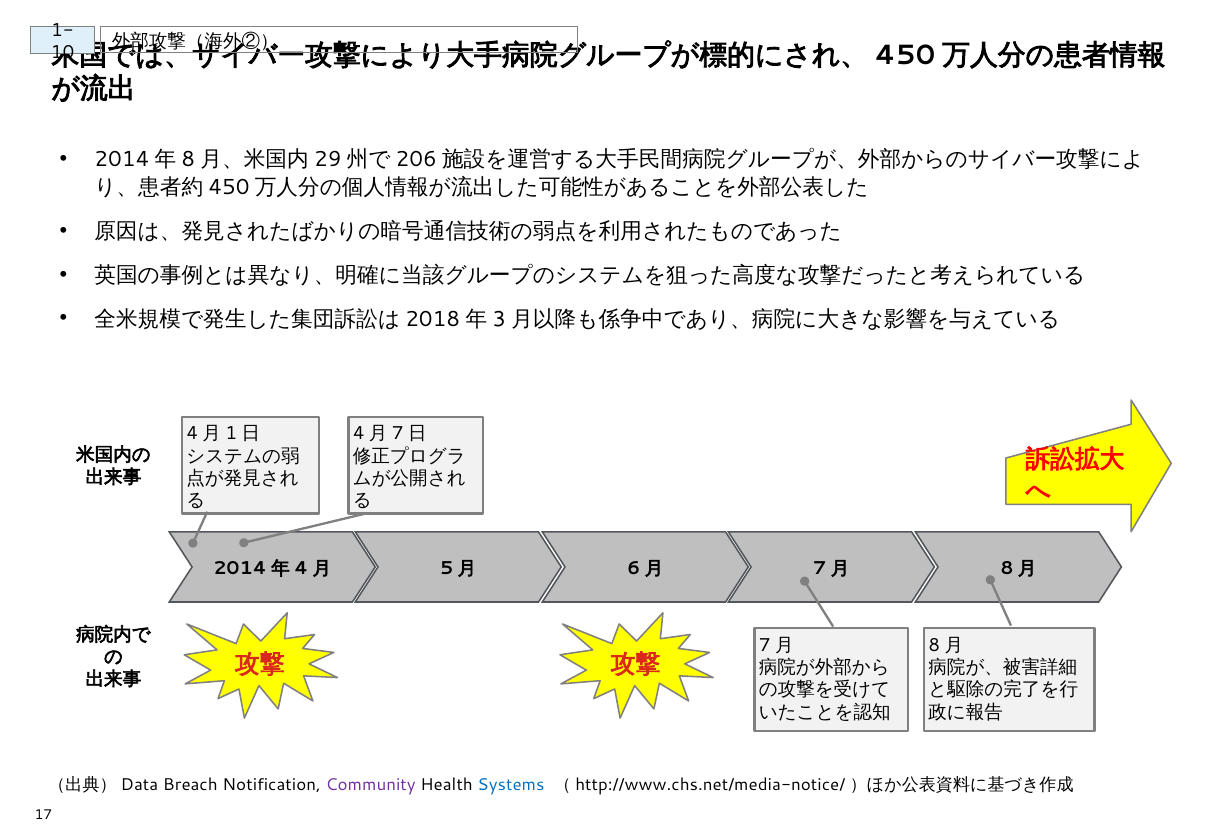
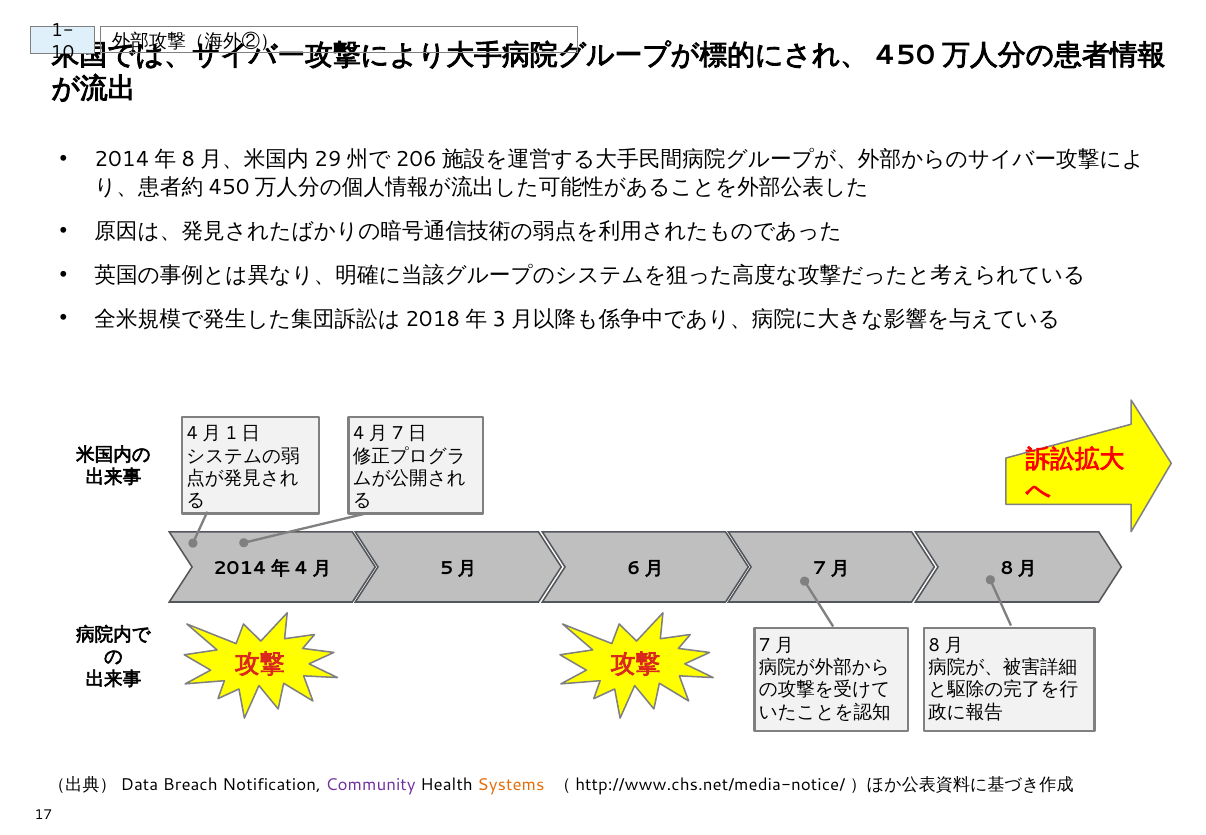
Systems colour: blue -> orange (511, 785)
